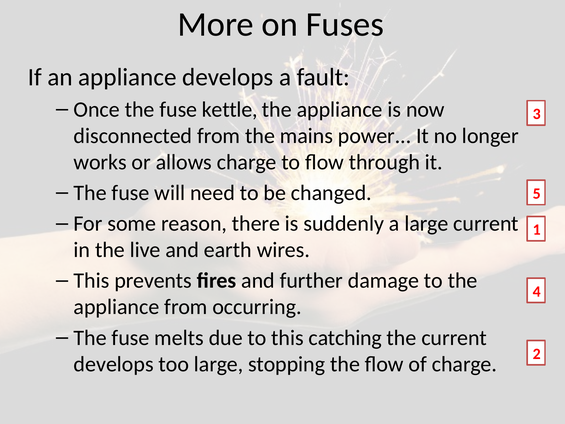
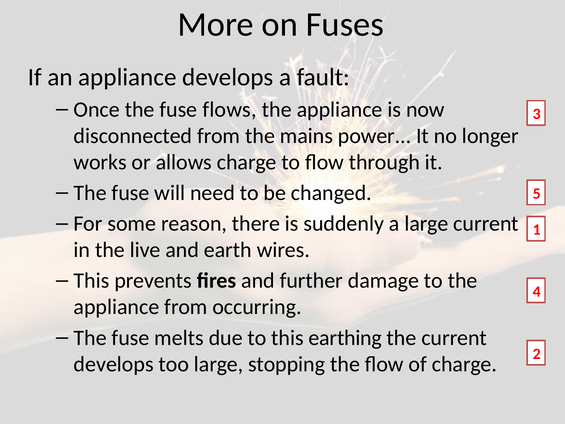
kettle: kettle -> flows (229, 109)
catching: catching -> earthing (345, 338)
